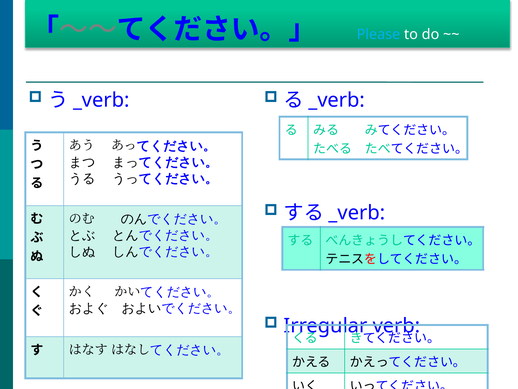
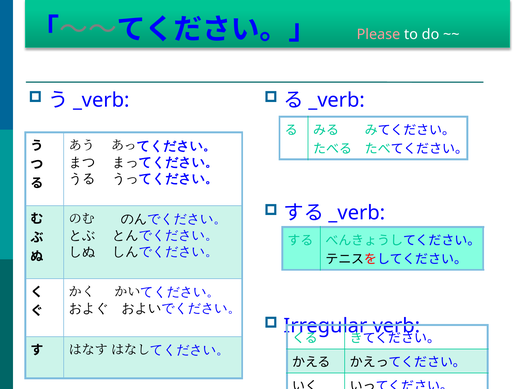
Please colour: light blue -> pink (378, 34)
